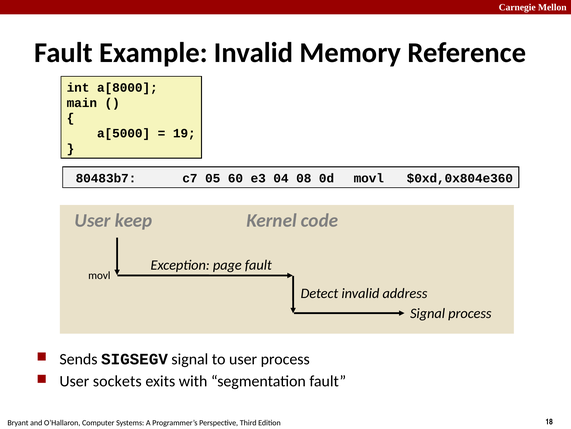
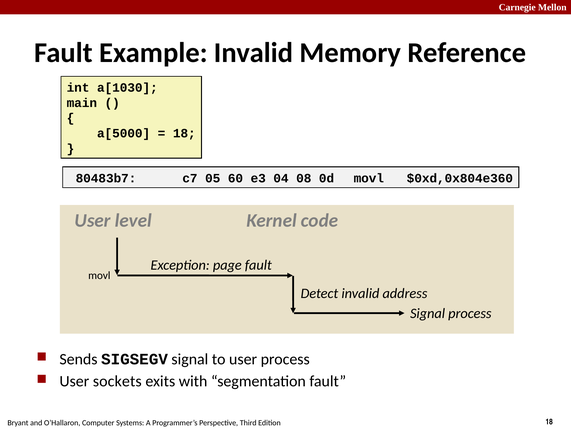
a[8000: a[8000 -> a[1030 (127, 87)
19: 19 -> 18 (184, 133)
keep: keep -> level (133, 220)
